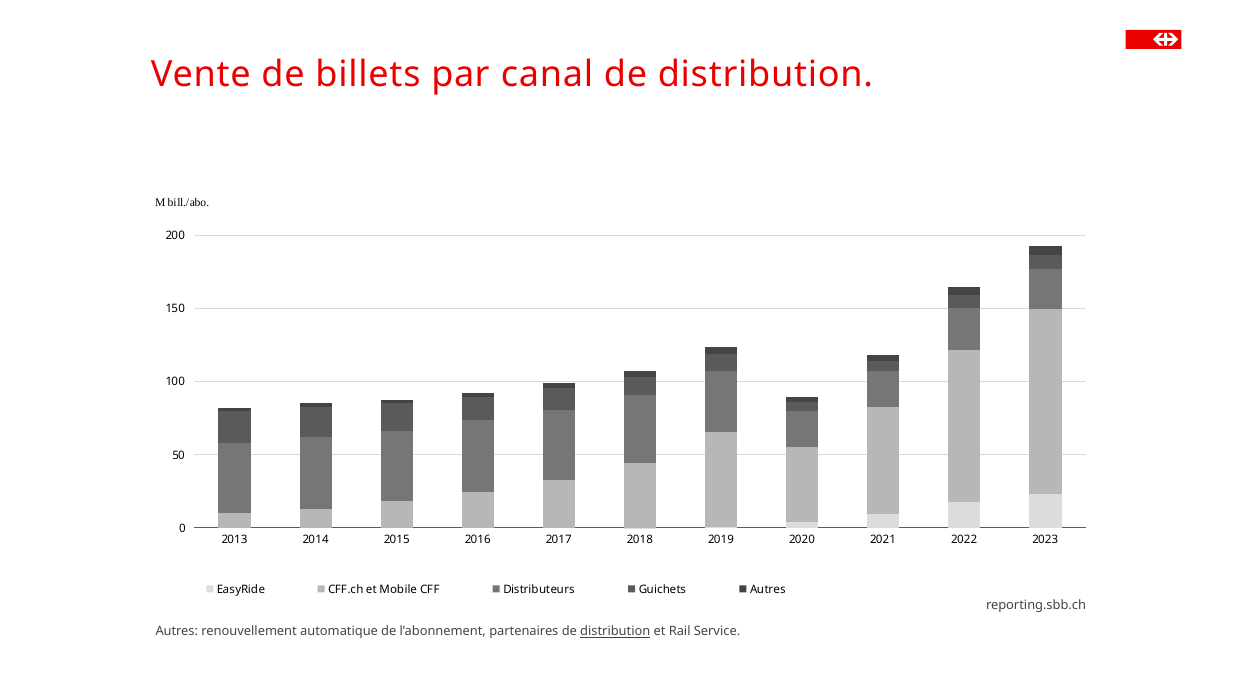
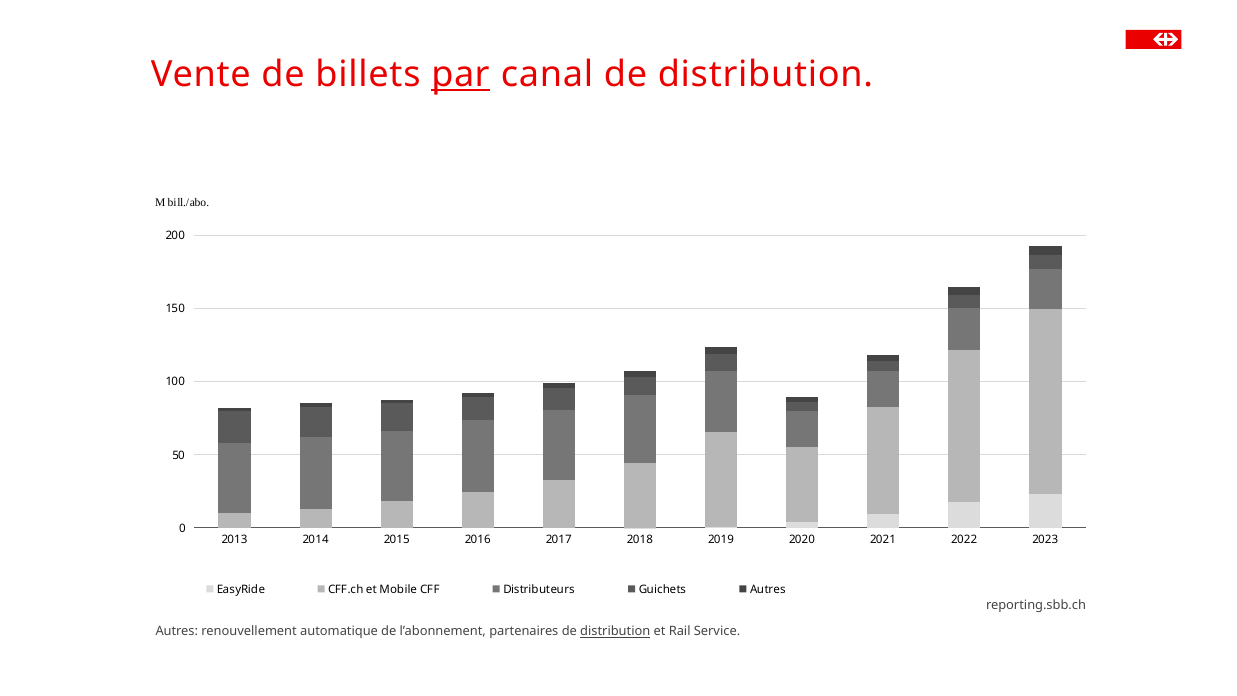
par underline: none -> present (461, 74)
